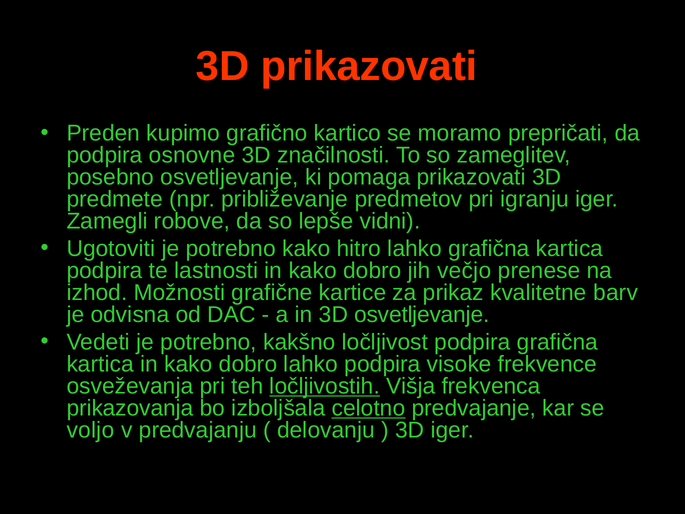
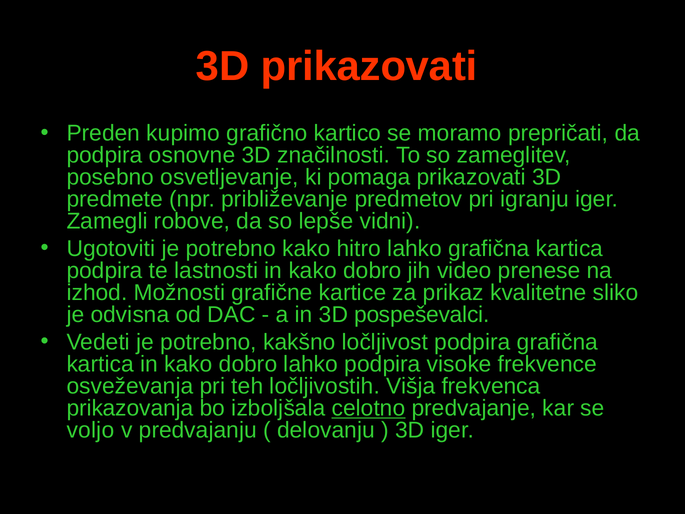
večjo: večjo -> video (464, 271)
barv: barv -> sliko (616, 293)
3D osvetljevanje: osvetljevanje -> pospeševalci (422, 314)
ločljivostih underline: present -> none (325, 386)
